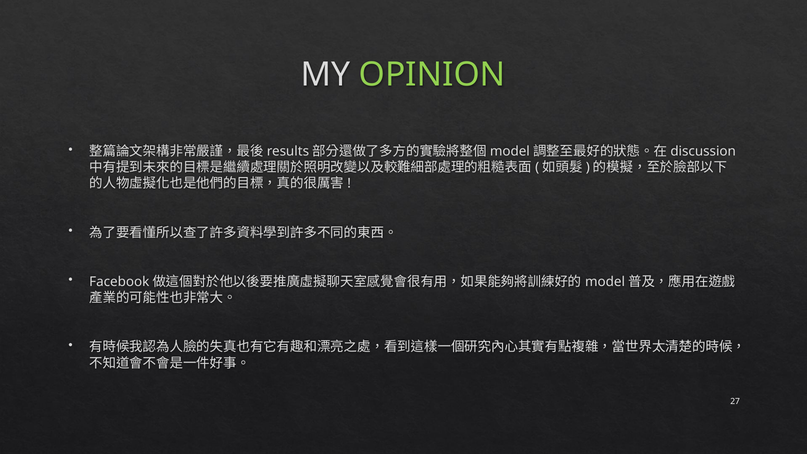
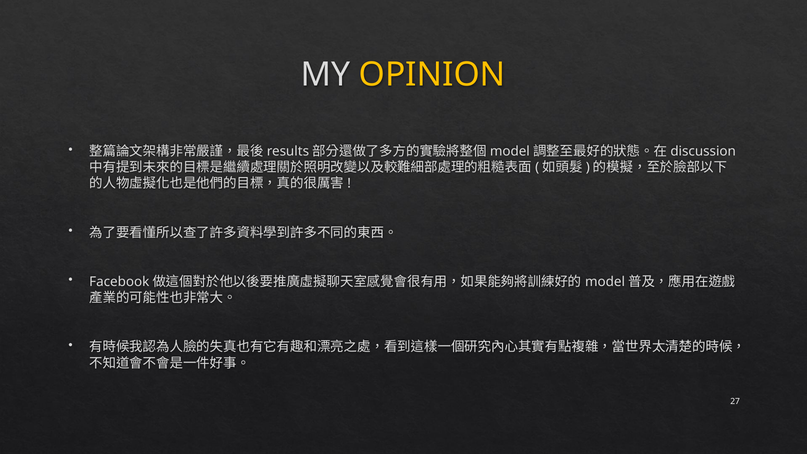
OPINION colour: light green -> yellow (432, 75)
